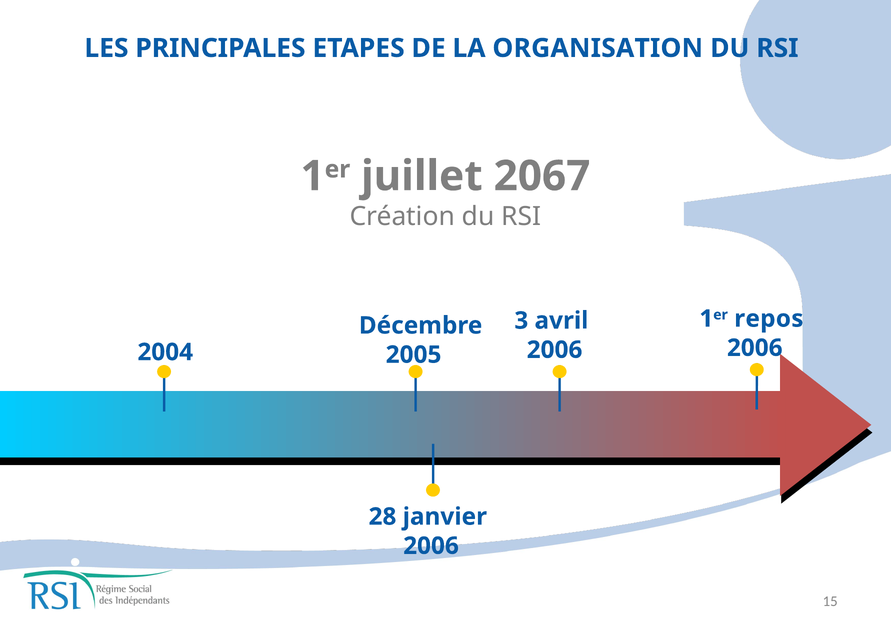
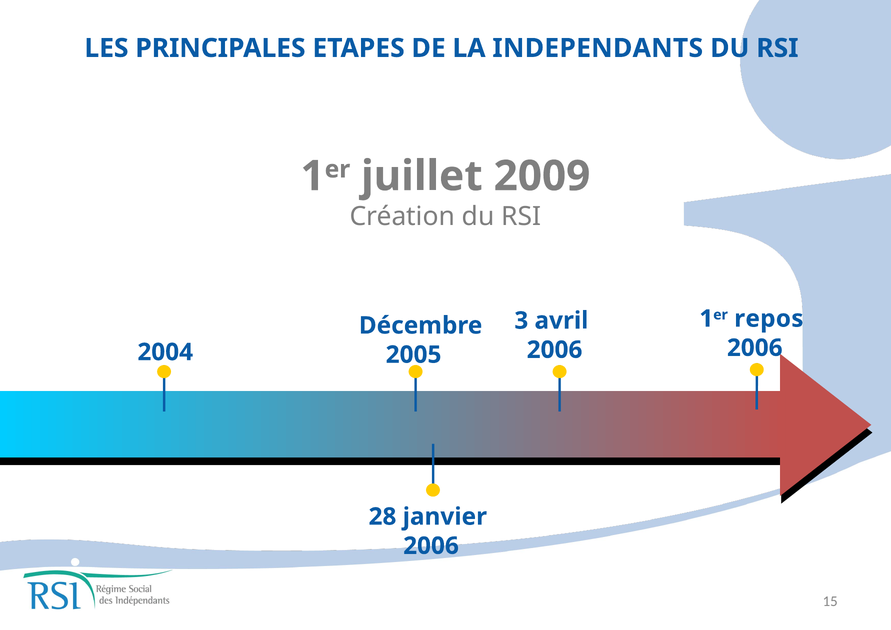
ORGANISATION: ORGANISATION -> INDEPENDANTS (598, 48)
2067: 2067 -> 2009 (542, 176)
